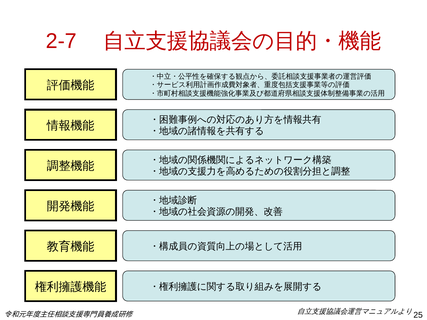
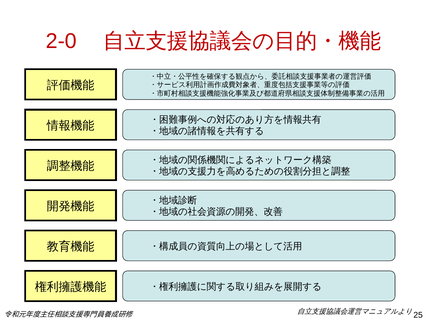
2-7: 2-7 -> 2-0 (61, 41)
